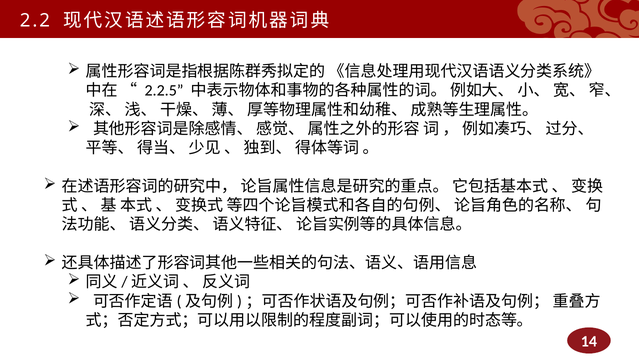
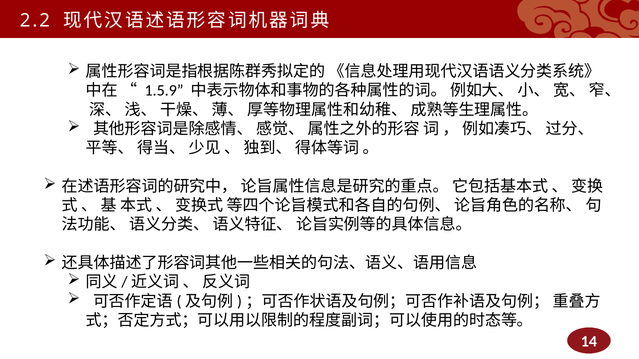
2.2.5: 2.2.5 -> 1.5.9 (164, 91)
